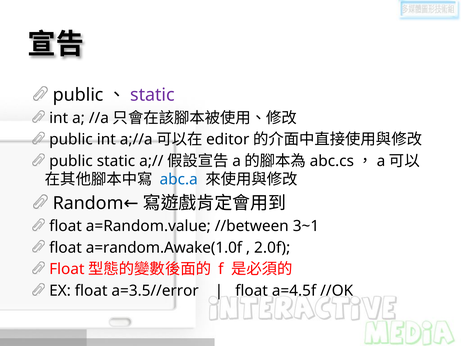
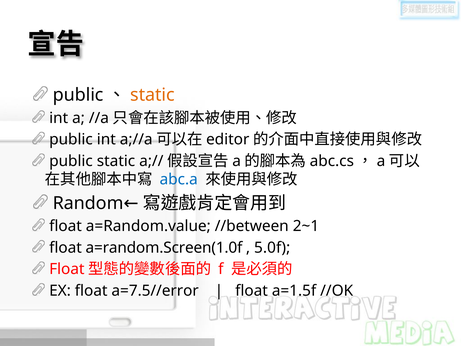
static colour: purple -> orange (152, 95)
3~1: 3~1 -> 2~1 (306, 226)
a=random.Awake(1.0f: a=random.Awake(1.0f -> a=random.Screen(1.0f (164, 247)
2.0f: 2.0f -> 5.0f (272, 247)
a=3.5//error: a=3.5//error -> a=7.5//error (155, 290)
a=4.5f: a=4.5f -> a=1.5f (294, 290)
